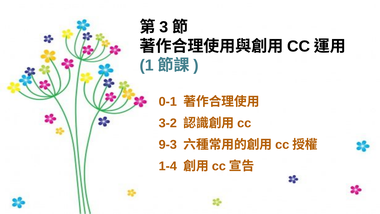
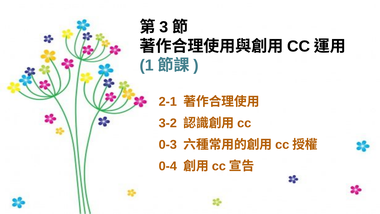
0-1: 0-1 -> 2-1 (168, 102)
9-3: 9-3 -> 0-3 (168, 145)
1-4: 1-4 -> 0-4 (168, 166)
